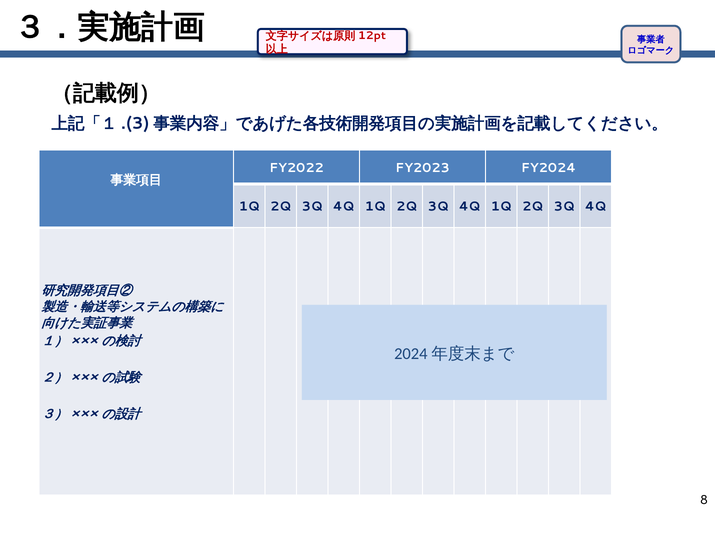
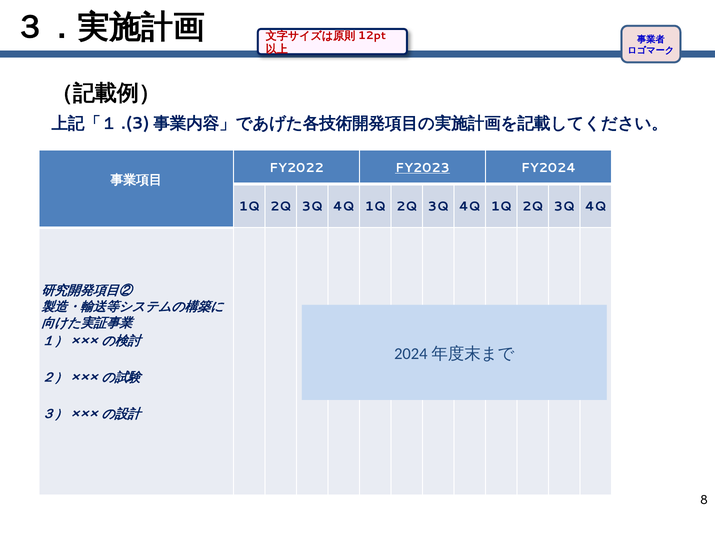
FY2023 underline: none -> present (422, 168)
